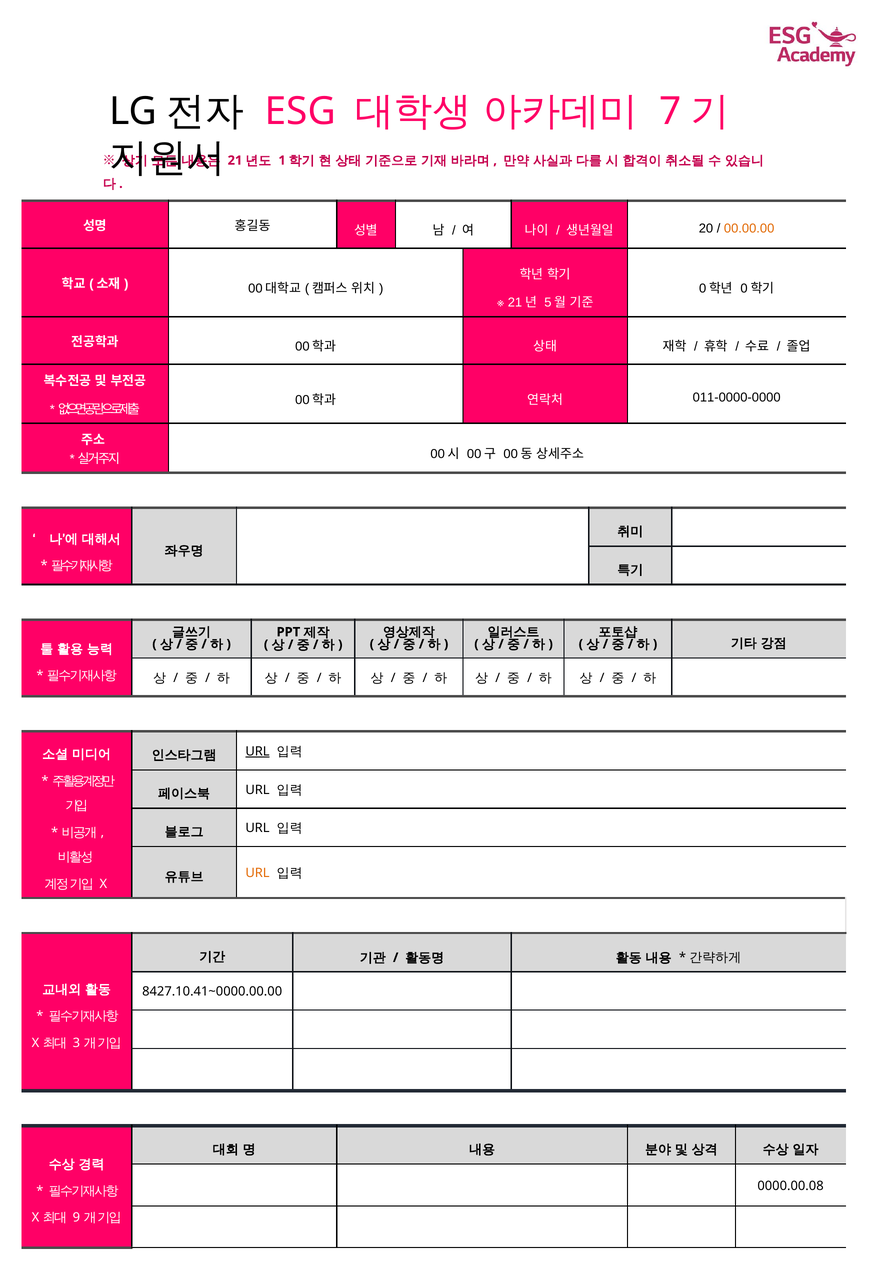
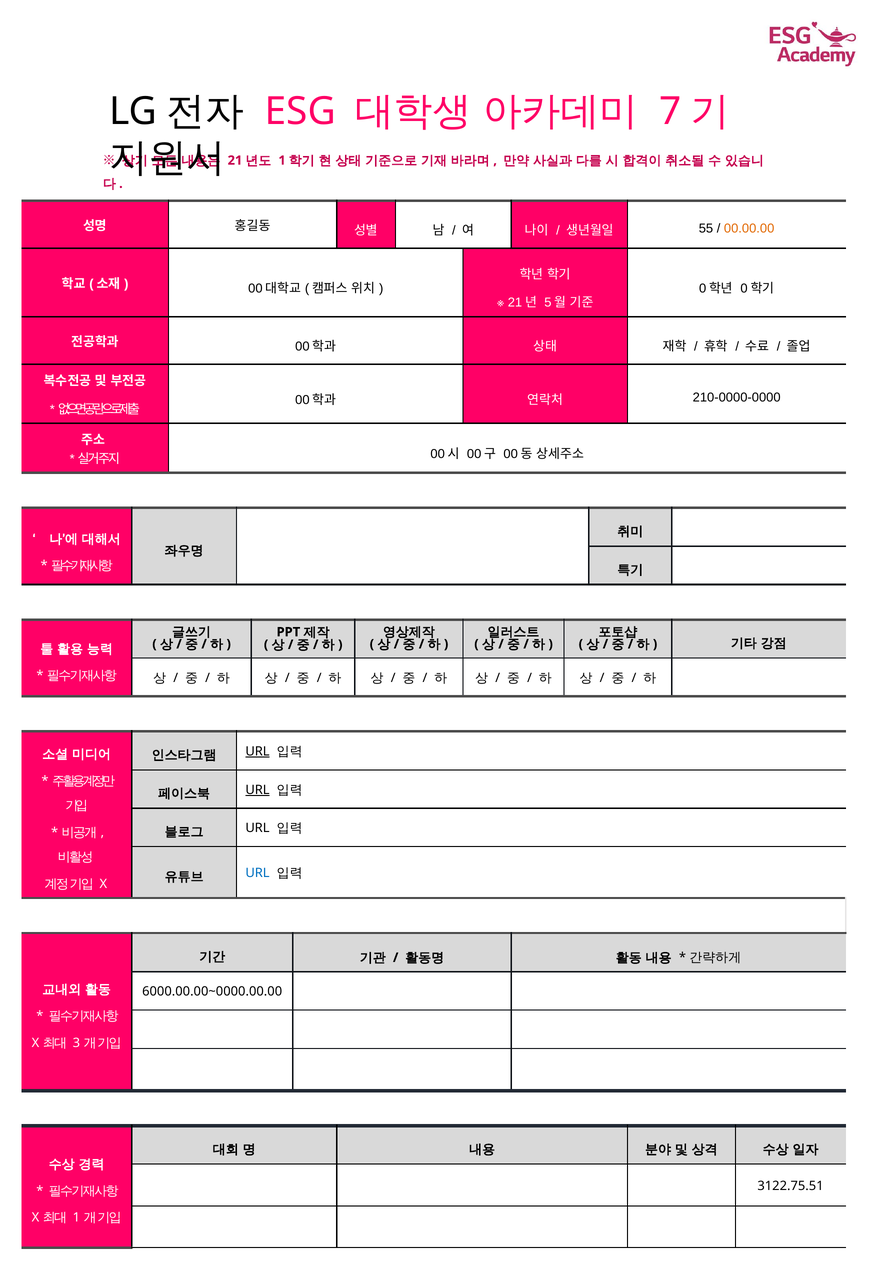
20: 20 -> 55 (706, 228)
011-0000-0000: 011-0000-0000 -> 210-0000-0000 (737, 398)
URL underline: none -> present (258, 790)
URL colour: orange -> blue (258, 873)
8427.10.41~0000.00.00: 8427.10.41~0000.00.00 -> 6000.00.00~0000.00.00 (212, 992)
0000.00.08: 0000.00.08 -> 3122.75.51 (791, 1186)
9: 9 -> 1 (76, 1218)
